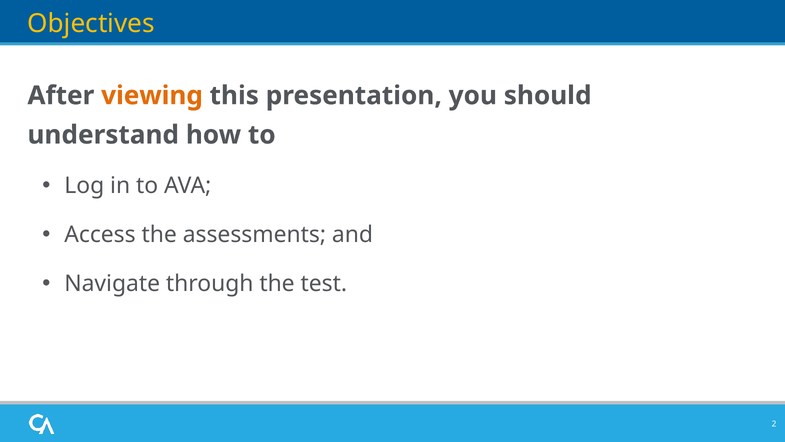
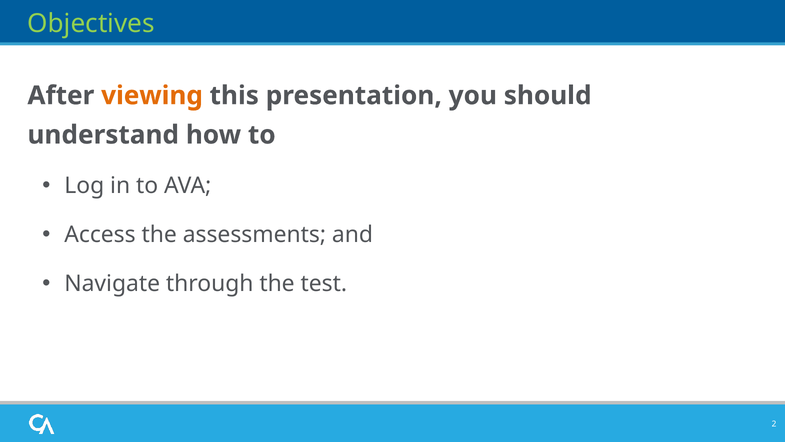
Objectives colour: yellow -> light green (91, 24)
